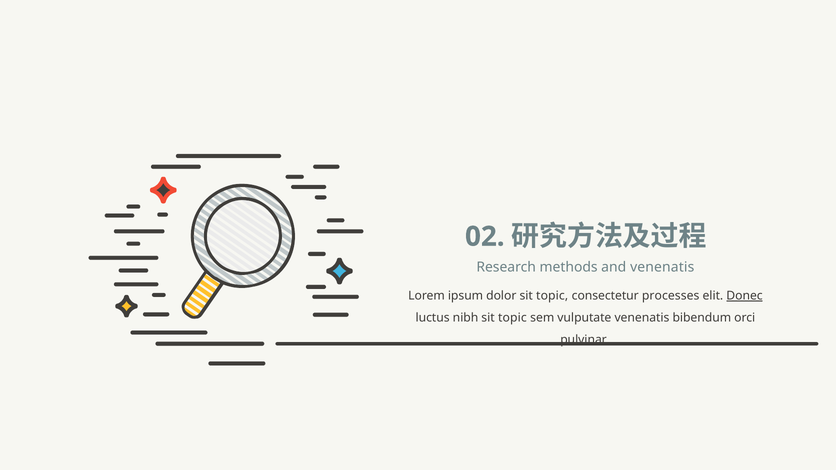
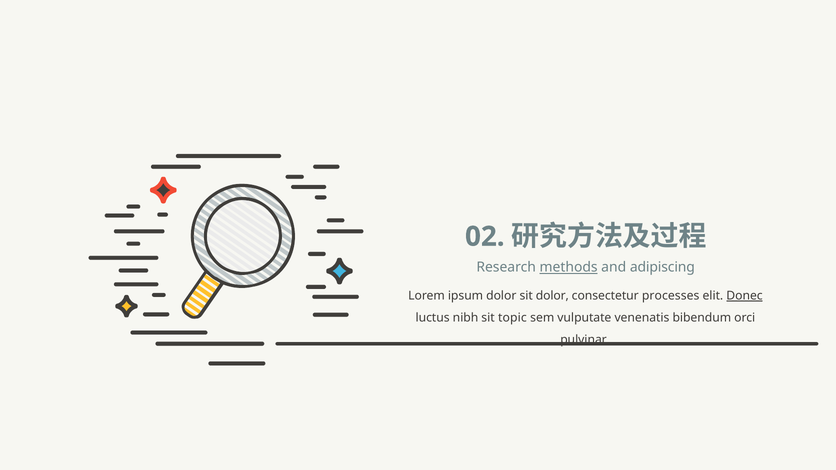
methods underline: none -> present (569, 268)
and venenatis: venenatis -> adipiscing (662, 268)
dolor sit topic: topic -> dolor (552, 296)
